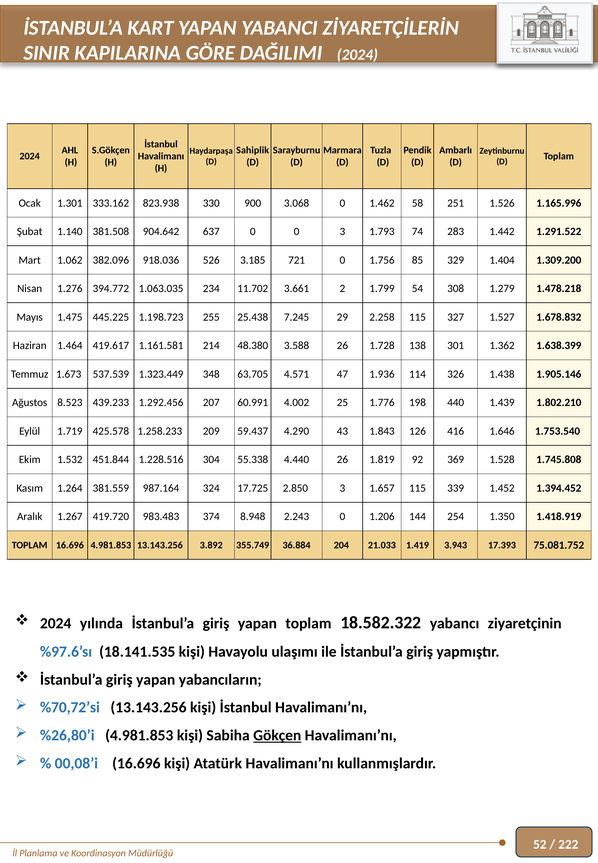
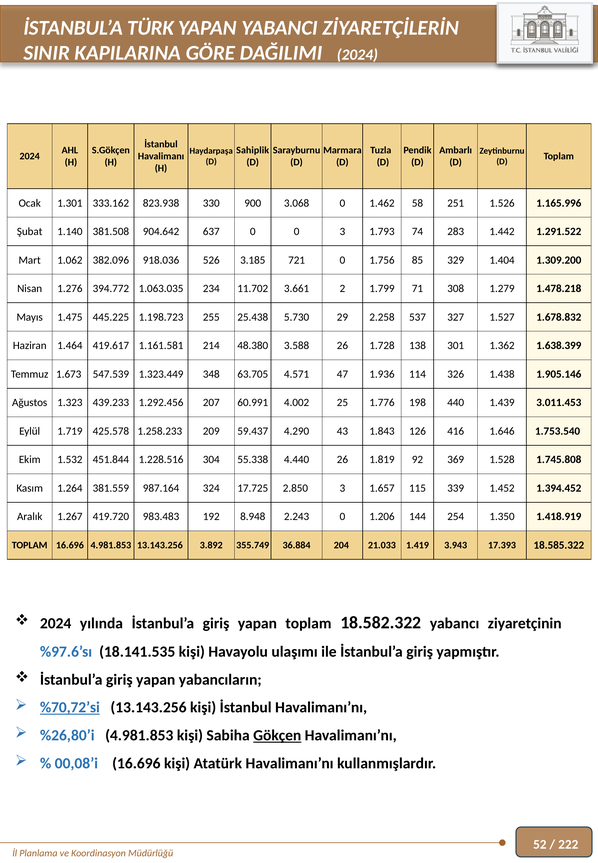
KART: KART -> TÜRK (151, 28)
54: 54 -> 71 (417, 289)
7.245: 7.245 -> 5.730 (297, 317)
2.258 115: 115 -> 537 (417, 317)
537.539: 537.539 -> 547.539 (111, 374)
8.523: 8.523 -> 1.323 (70, 403)
1.802.210: 1.802.210 -> 3.011.453 (559, 403)
374: 374 -> 192 (211, 517)
75.081.752: 75.081.752 -> 18.585.322 (559, 546)
%70,72’si underline: none -> present (70, 708)
